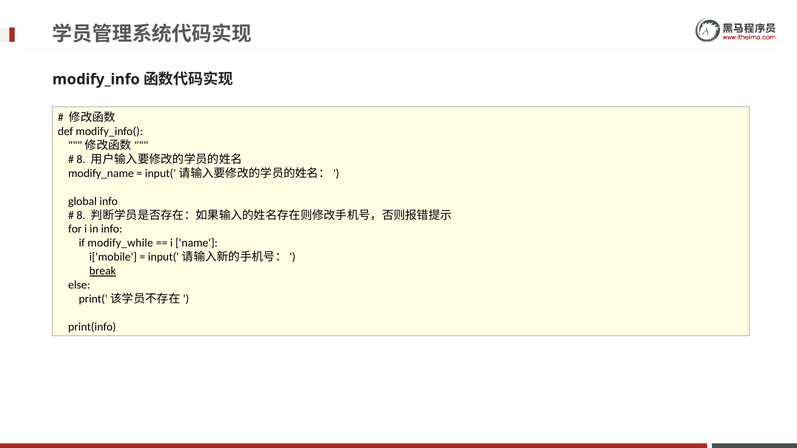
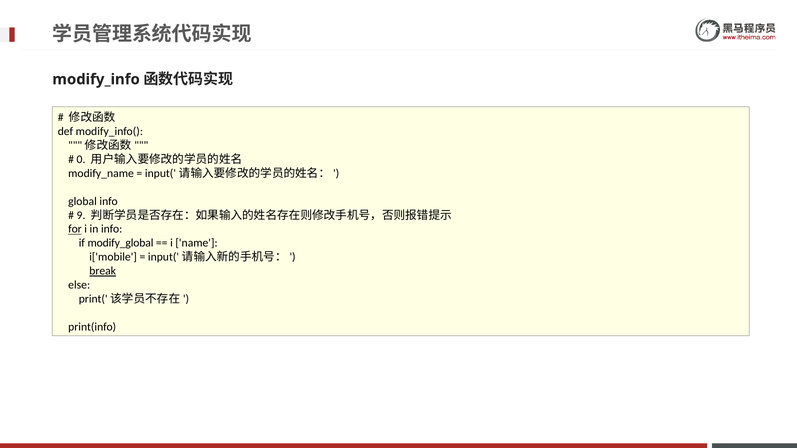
8: 8 -> 0 (81, 160)
8: 8 -> 9 (81, 215)
for underline: none -> present (75, 229)
modify_while: modify_while -> modify_global (120, 243)
